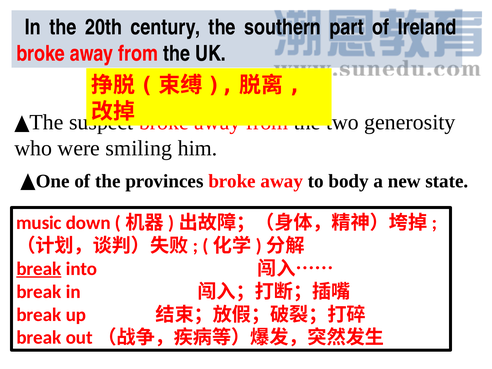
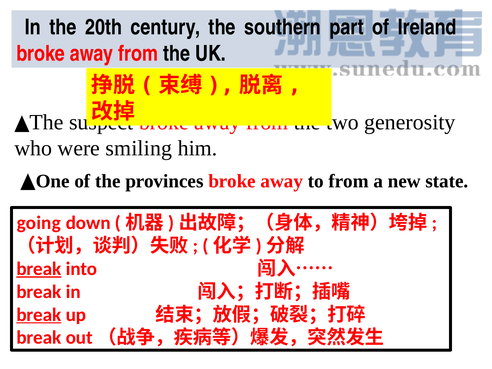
to body: body -> from (349, 181)
music: music -> going (39, 223)
break underline: none -> present (39, 315)
